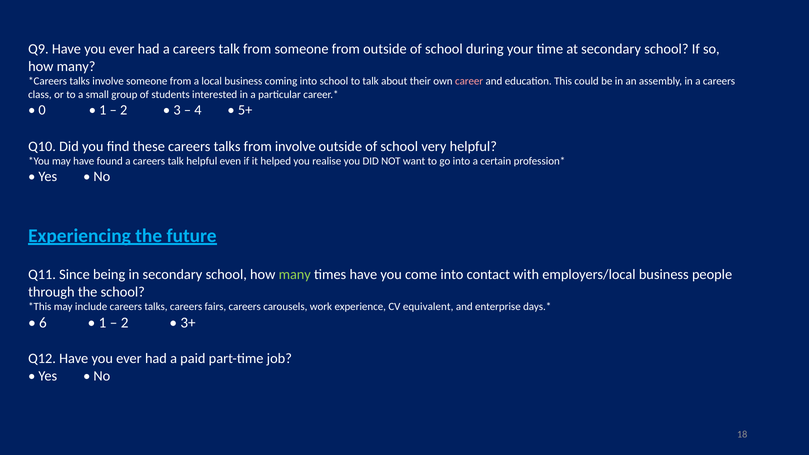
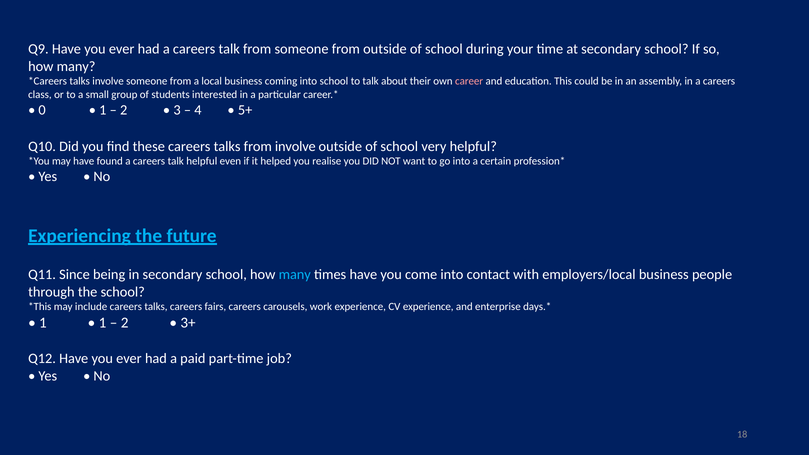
many colour: light green -> light blue (295, 275)
CV equivalent: equivalent -> experience (428, 307)
6: 6 -> 1 (43, 323)
